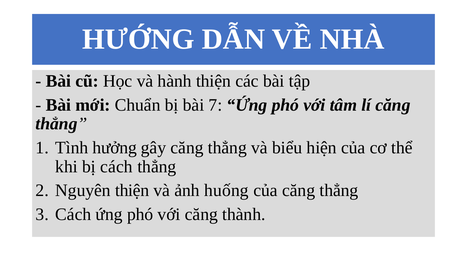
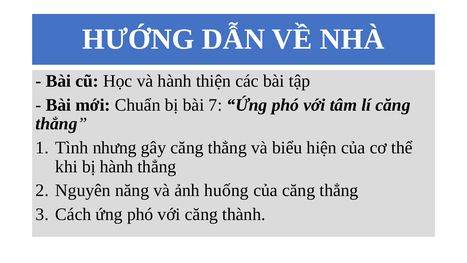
hưởng: hưởng -> nhưng (115, 148)
bị cách: cách -> hành (117, 166)
Nguyên thiện: thiện -> năng (132, 190)
